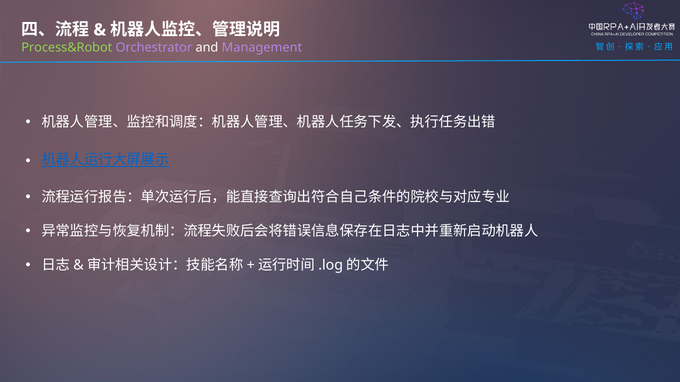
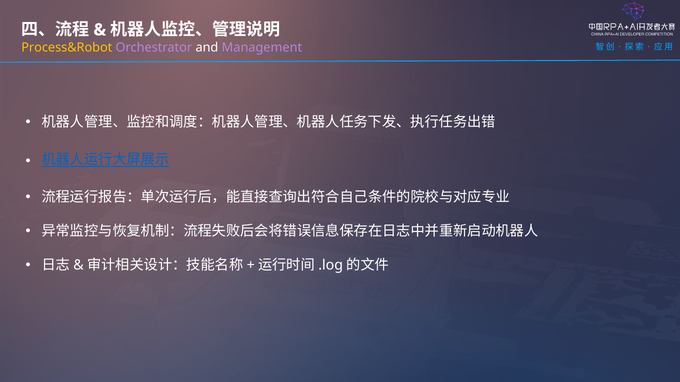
Process&Robot colour: light green -> yellow (67, 47)
